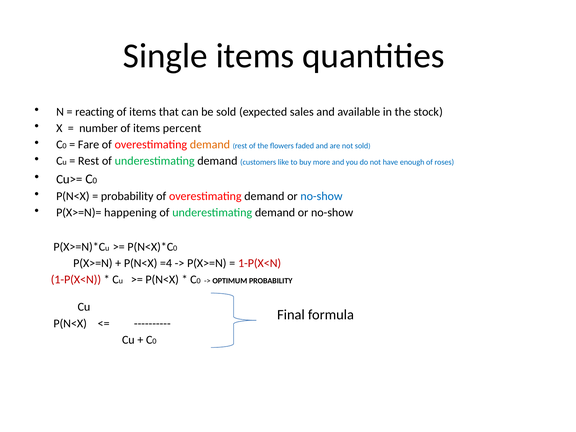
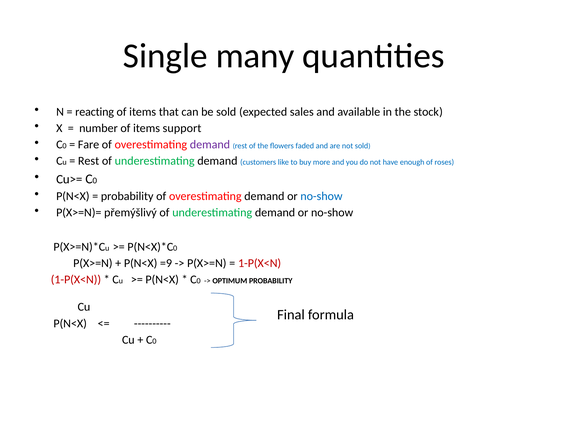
Single items: items -> many (255, 56)
percent: percent -> support (182, 128)
demand colour: orange -> purple (210, 145)
happening: happening -> přemýšlivý (130, 213)
=4: =4 -> =9 (166, 263)
